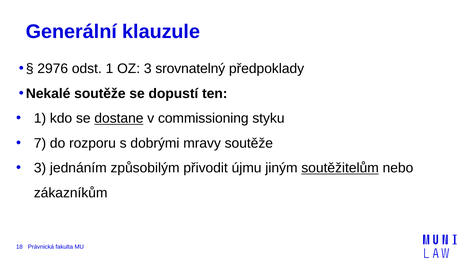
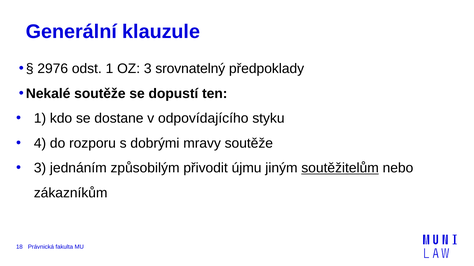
dostane underline: present -> none (119, 119)
commissioning: commissioning -> odpovídajícího (203, 119)
7: 7 -> 4 (40, 144)
